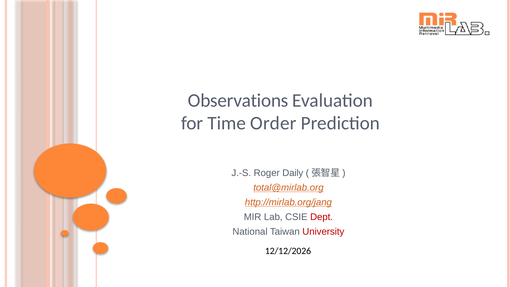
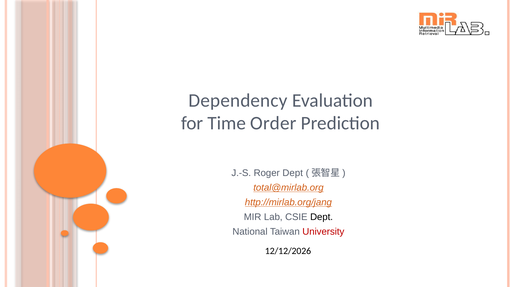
Observations: Observations -> Dependency (238, 100)
Roger Daily: Daily -> Dept (293, 173)
Dept colour: red -> black (322, 217)
